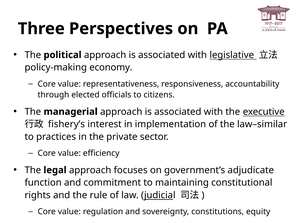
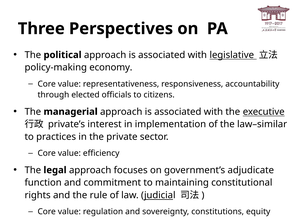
fishery’s: fishery’s -> private’s (67, 124)
